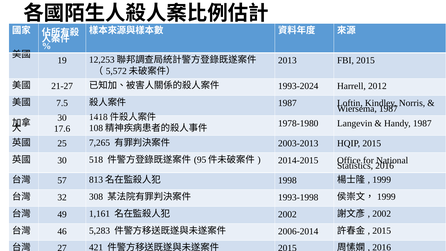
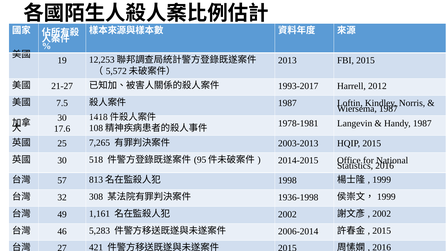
1993-2024: 1993-2024 -> 1993-2017 (298, 86)
1978-1980: 1978-1980 -> 1978-1981 (298, 123)
1993-1998: 1993-1998 -> 1936-1998 (298, 197)
